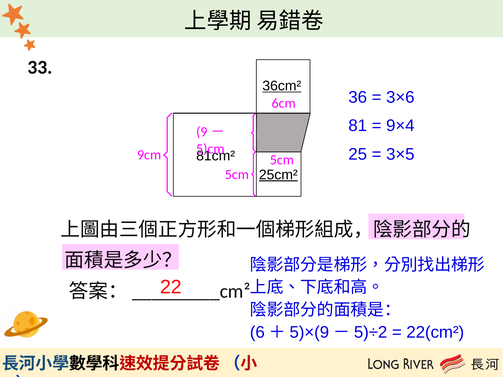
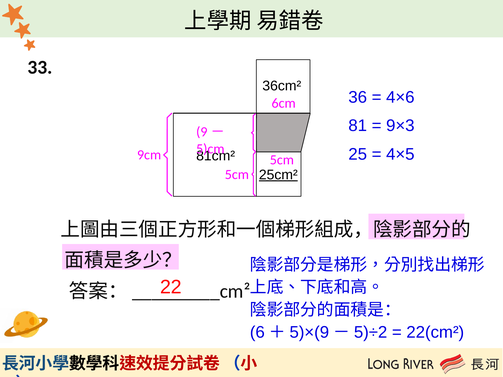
36cm² underline: present -> none (282, 86)
3×6: 3×6 -> 4×6 (400, 97)
9×4: 9×4 -> 9×3 (400, 126)
3×5: 3×5 -> 4×5 (400, 154)
